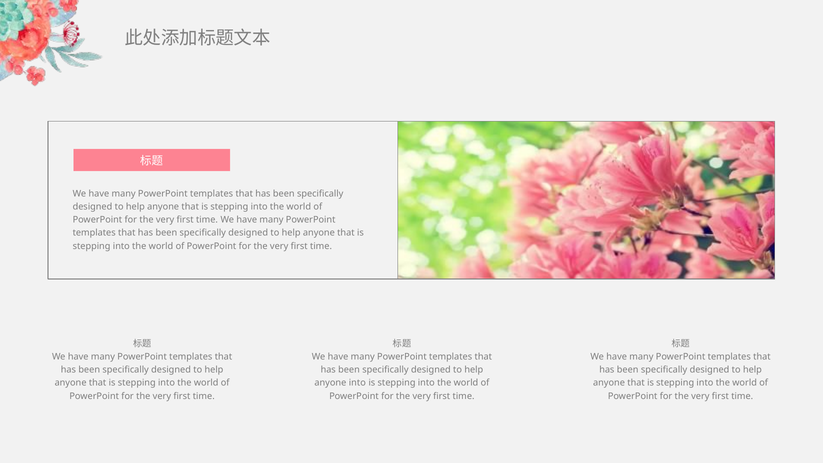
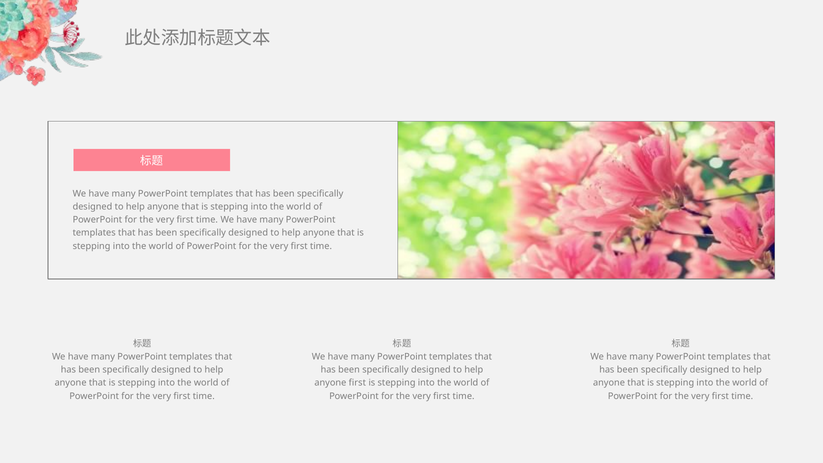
anyone into: into -> first (357, 383)
